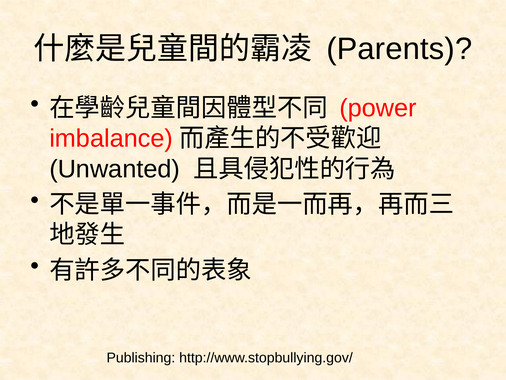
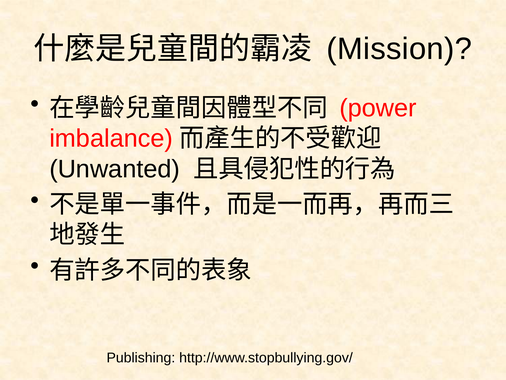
Parents: Parents -> Mission (399, 49)
